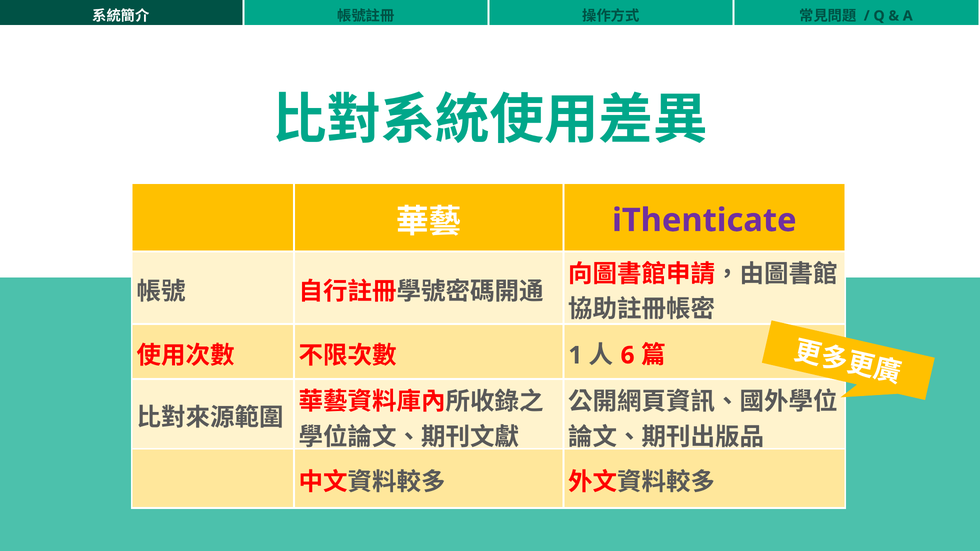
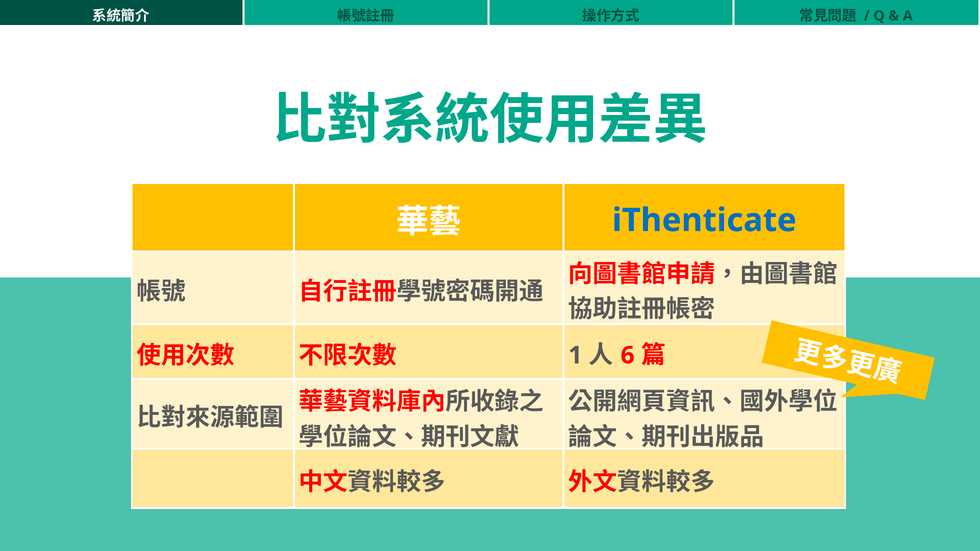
iThenticate colour: purple -> blue (704, 220)
